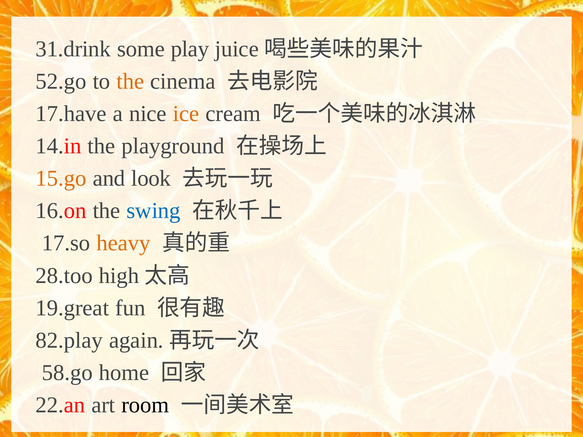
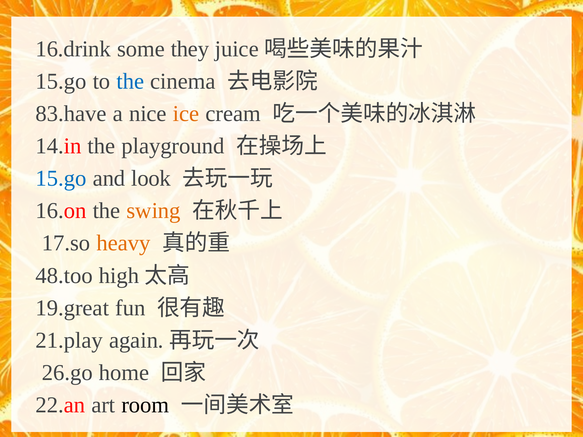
31.drink: 31.drink -> 16.drink (73, 49)
play: play -> they (190, 49)
52.go: 52.go -> 15.go (61, 81)
the colour: orange -> blue (130, 81)
17.have: 17.have -> 83.have (71, 114)
15.go colour: orange -> blue (61, 179)
swing colour: blue -> orange (154, 211)
28.too: 28.too -> 48.too (64, 276)
82.play: 82.play -> 21.play (69, 340)
58.go: 58.go -> 26.go (67, 373)
